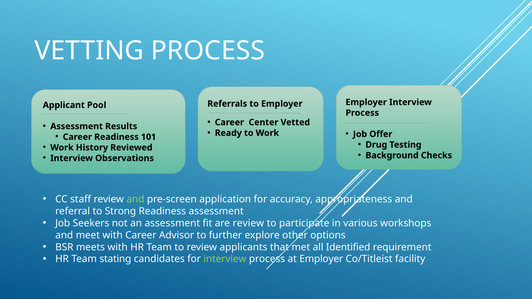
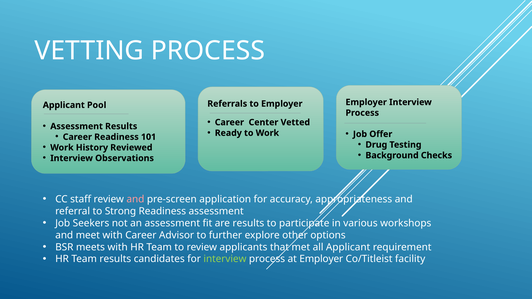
and colour: light green -> pink (135, 199)
are review: review -> results (248, 223)
all Identified: Identified -> Applicant (348, 247)
Team stating: stating -> results (115, 259)
